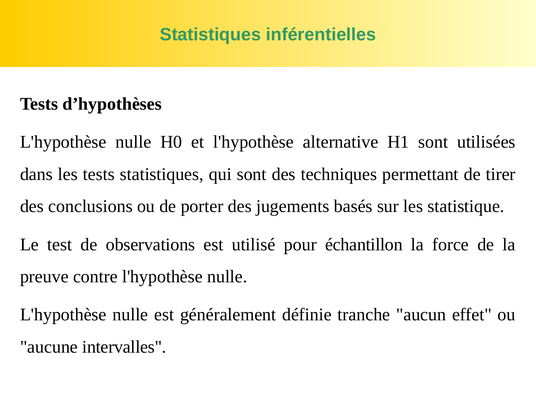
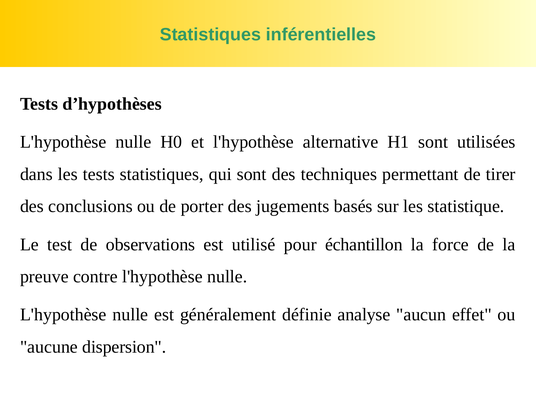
tranche: tranche -> analyse (364, 315)
intervalles: intervalles -> dispersion (124, 347)
